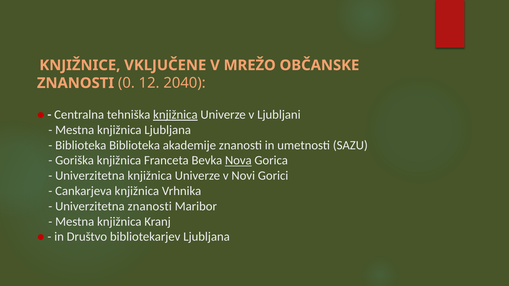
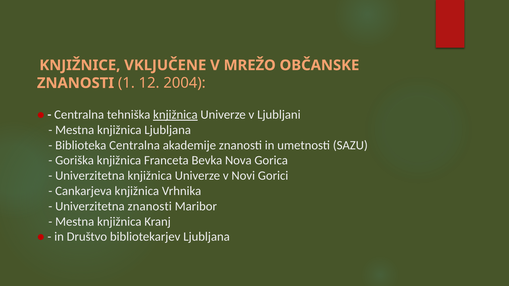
0: 0 -> 1 (126, 83)
2040: 2040 -> 2004 (185, 83)
Biblioteka Biblioteka: Biblioteka -> Centralna (135, 145)
Nova underline: present -> none (238, 161)
